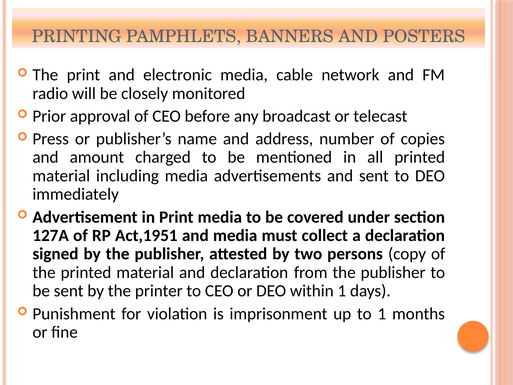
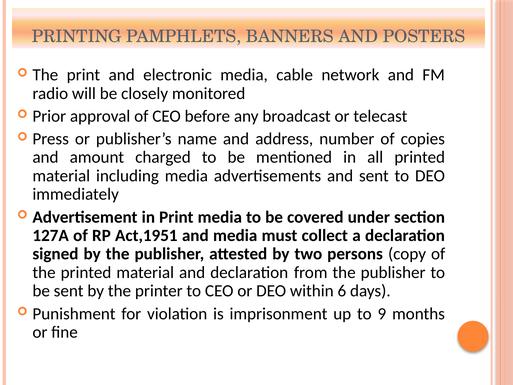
within 1: 1 -> 6 (342, 291)
to 1: 1 -> 9 (382, 313)
